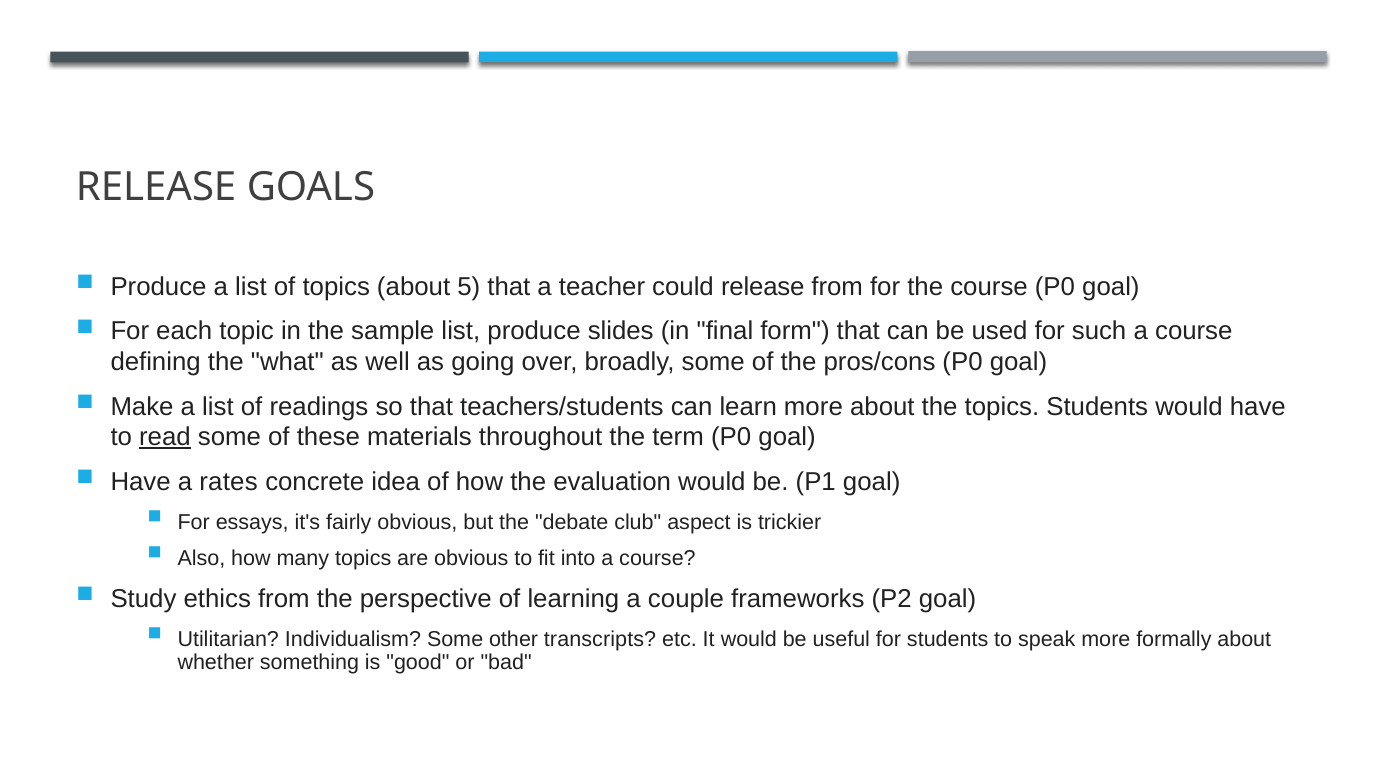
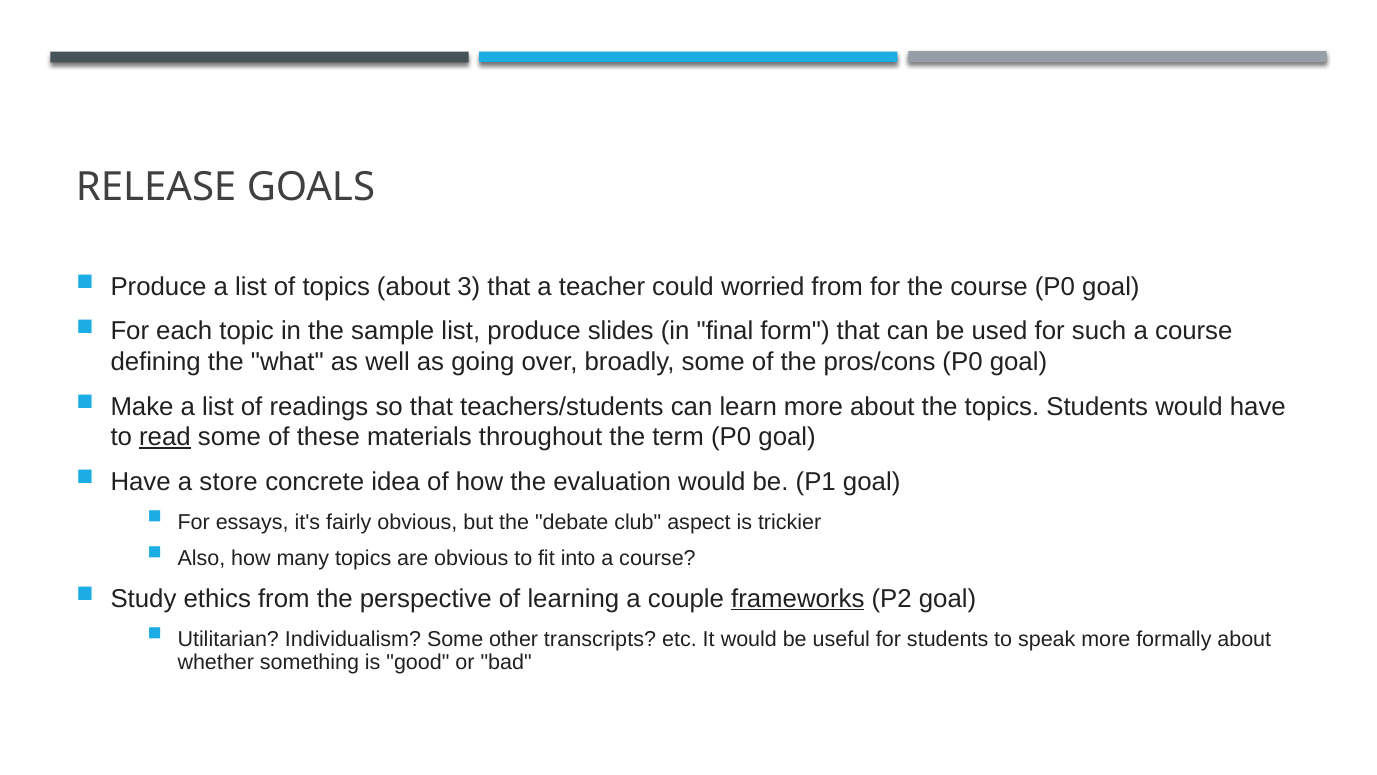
5: 5 -> 3 (469, 286)
could release: release -> worried (763, 286)
rates: rates -> store (229, 481)
frameworks underline: none -> present (798, 598)
